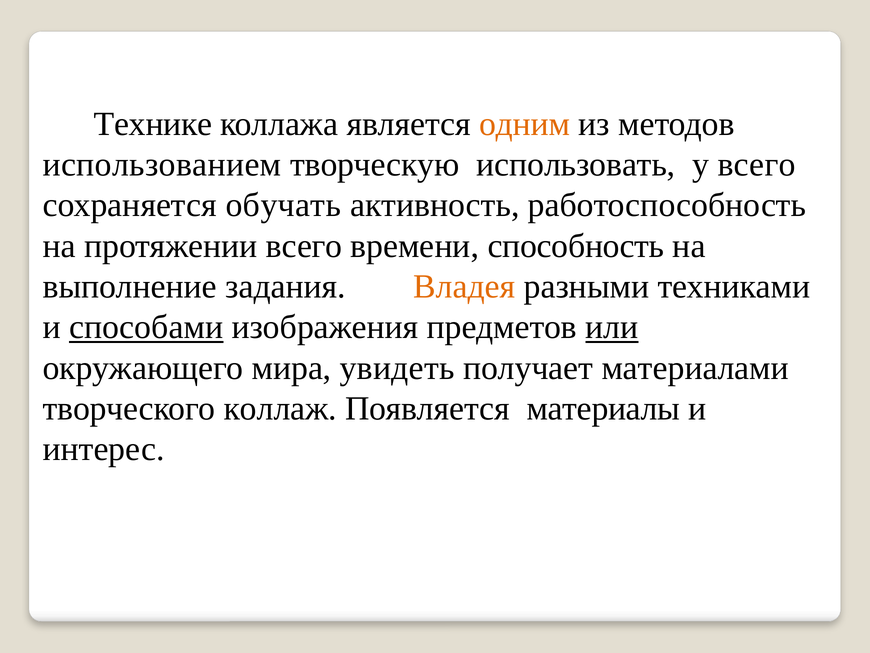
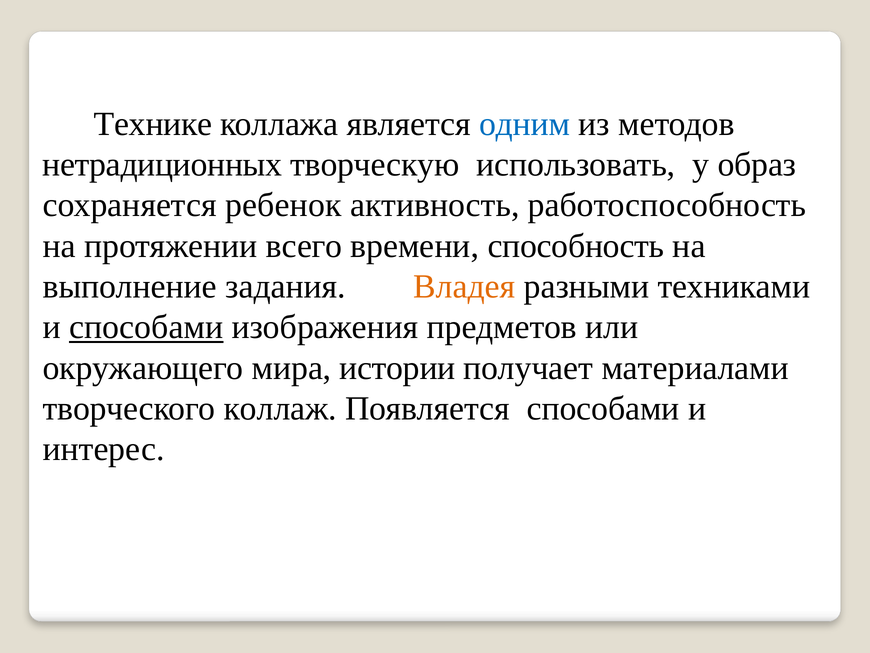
одним colour: orange -> blue (525, 124)
использованием: использованием -> нетрадиционных (162, 165)
у всего: всего -> образ (757, 165)
обучать: обучать -> ребенок (283, 205)
или underline: present -> none (612, 327)
увидеть: увидеть -> истории (397, 368)
Появляется материалы: материалы -> способами (603, 408)
